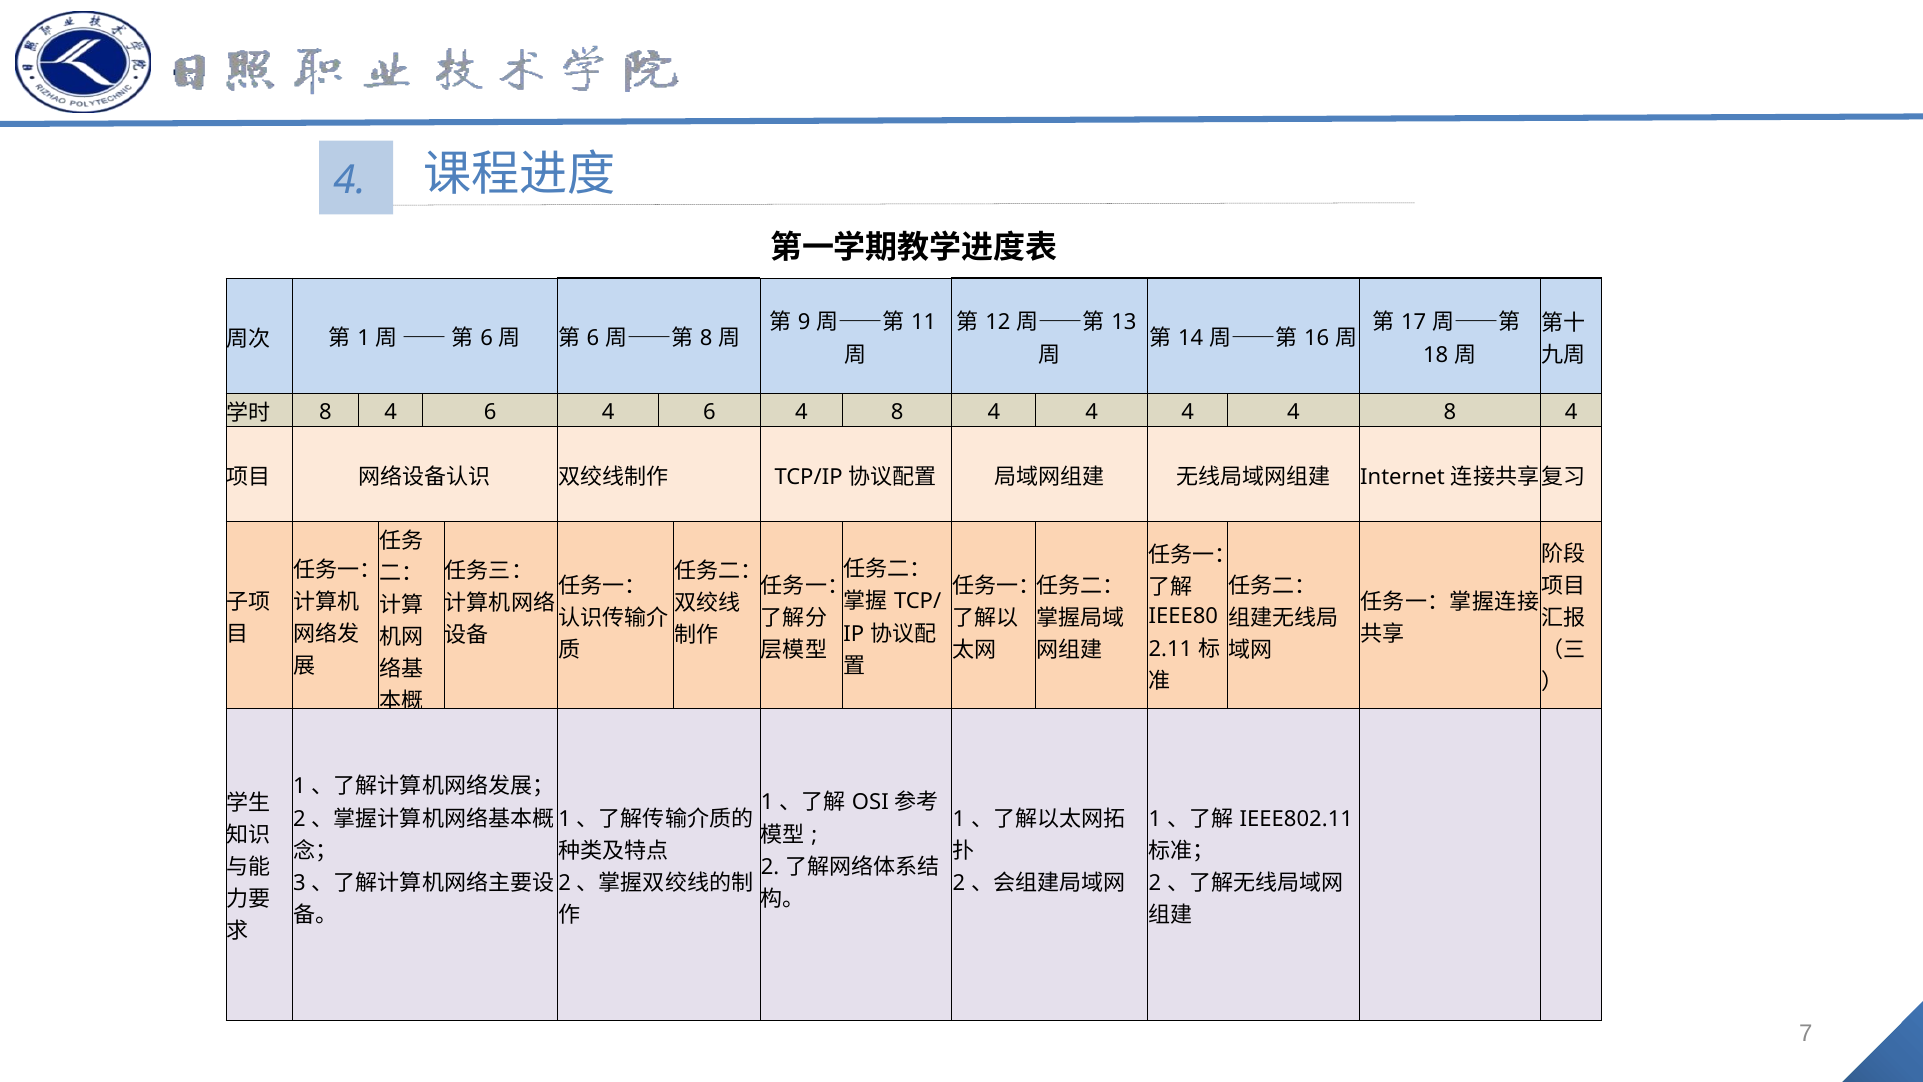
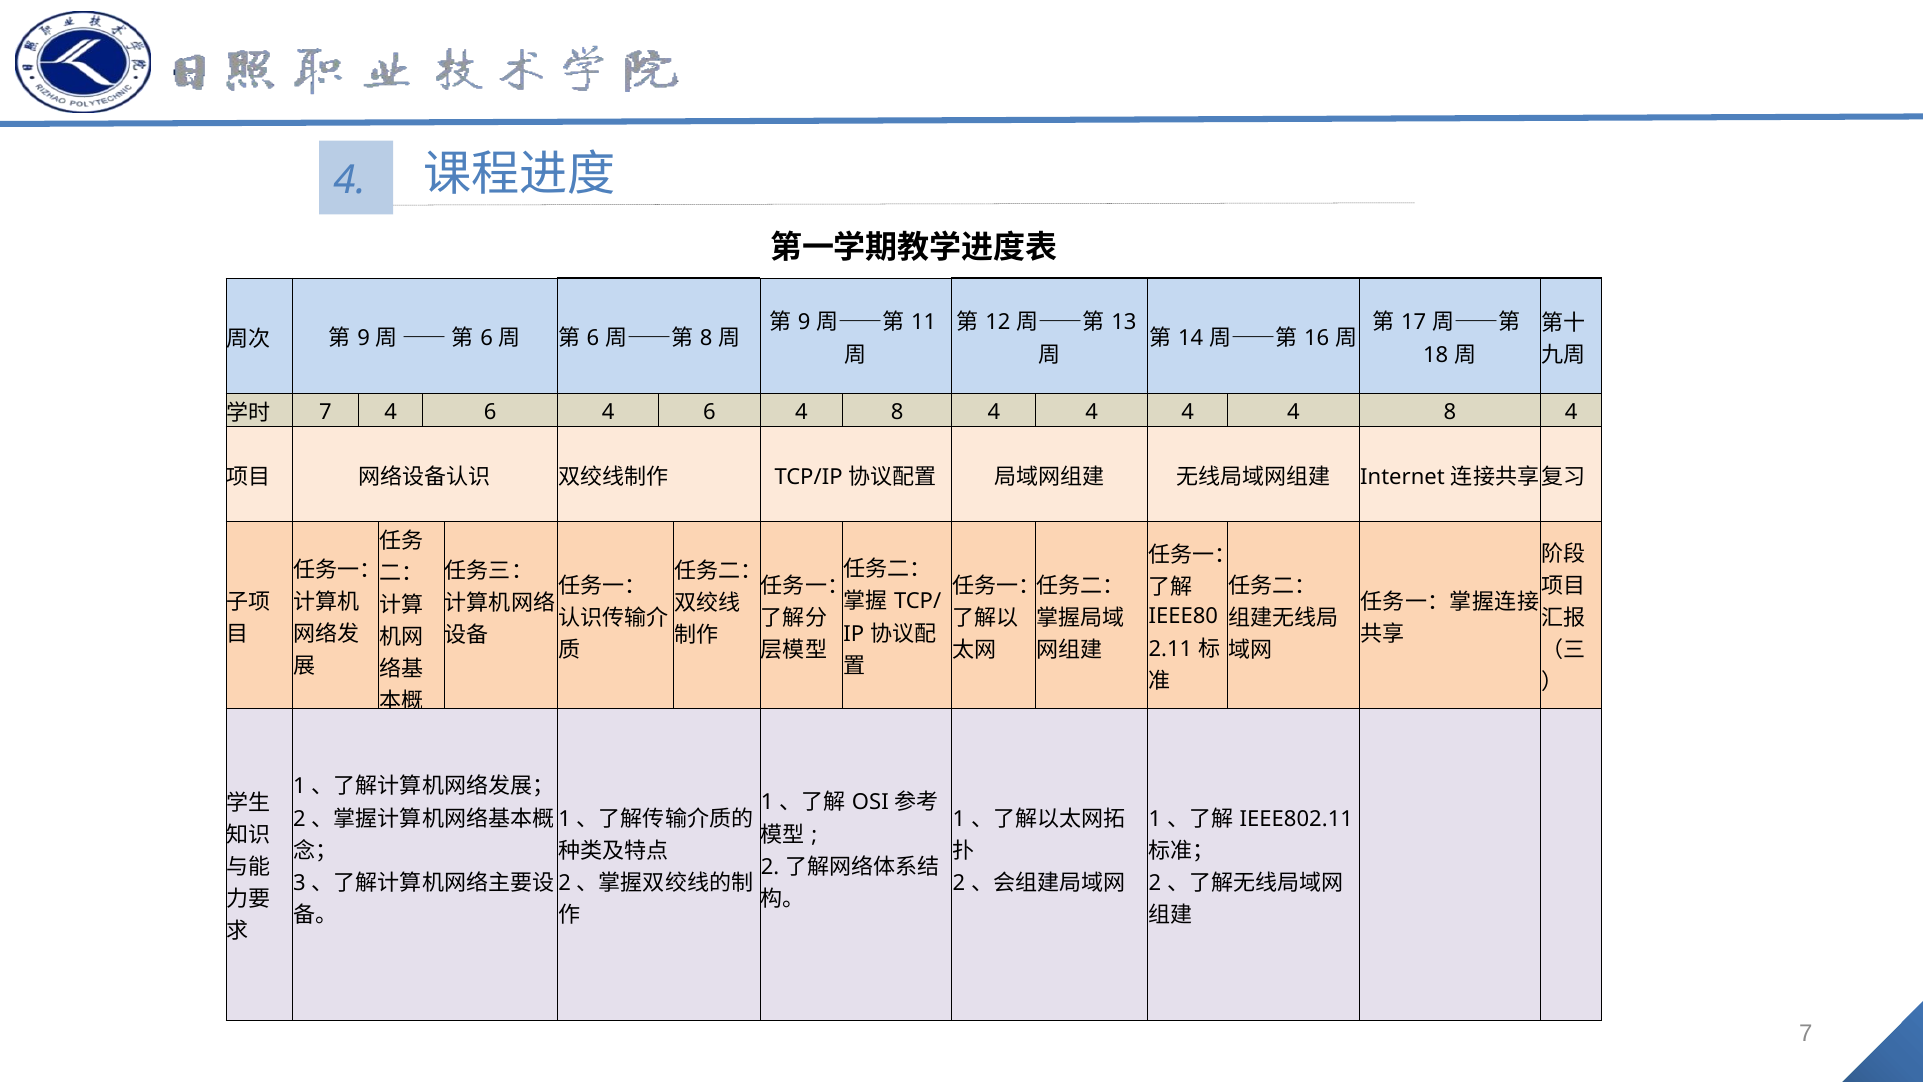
1: 1 -> 9 (364, 339)
8: 8 -> 7 (325, 412)
